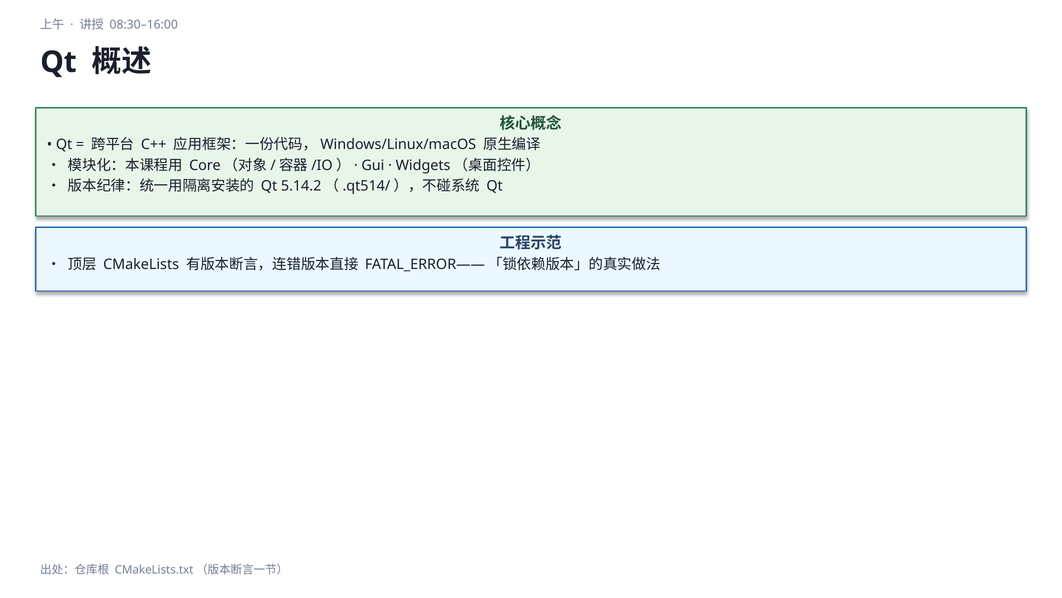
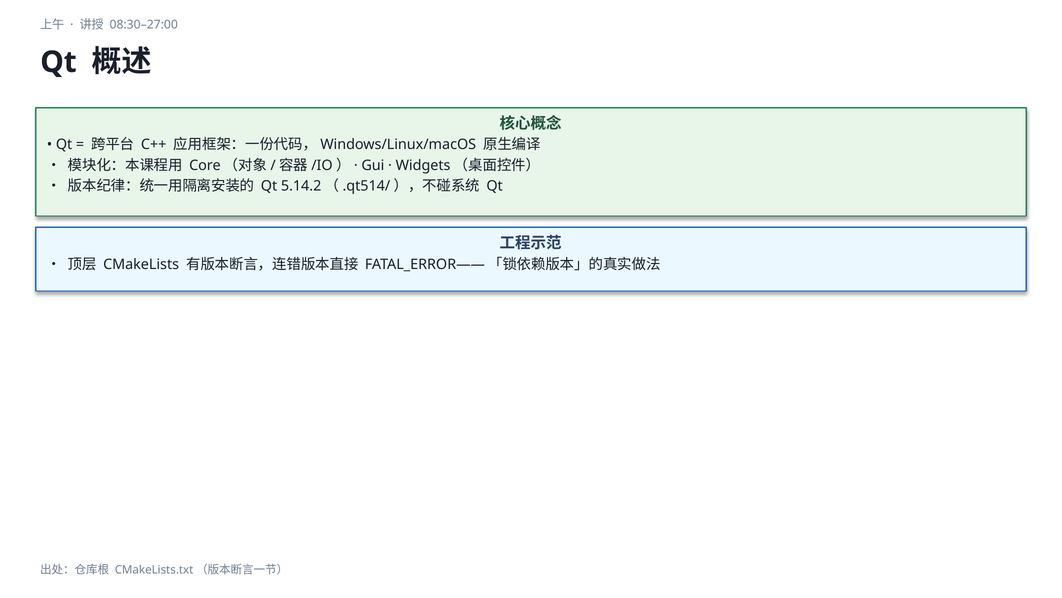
08:30–16:00: 08:30–16:00 -> 08:30–27:00 (144, 25)
